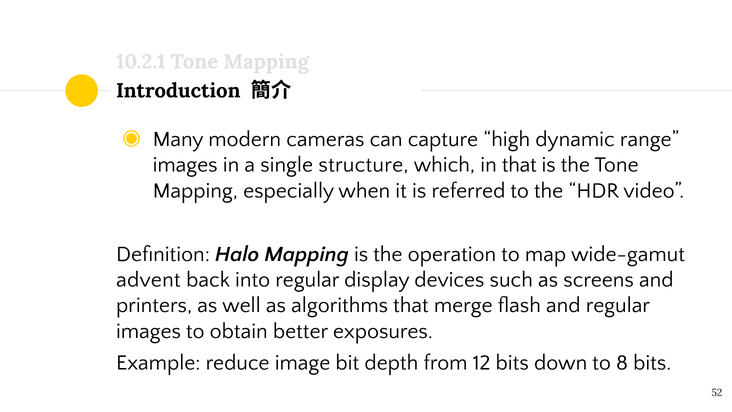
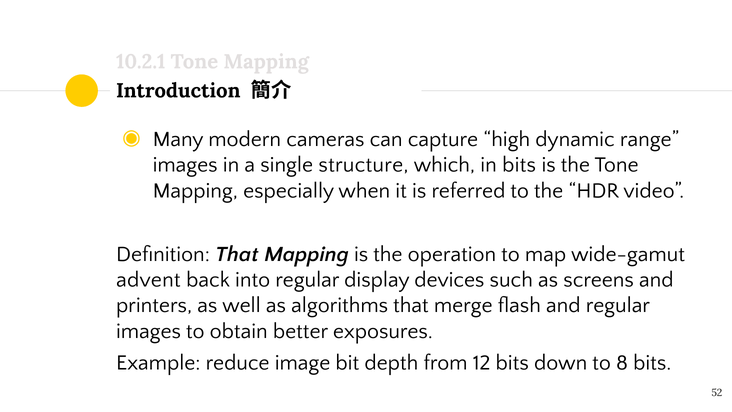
in that: that -> bits (519, 165)
Definition Halo: Halo -> That (237, 254)
